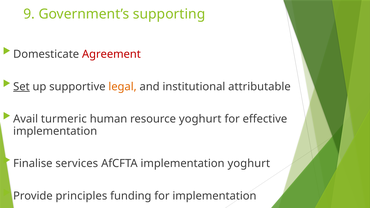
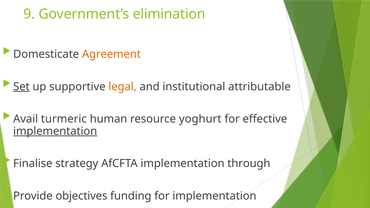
supporting: supporting -> elimination (169, 14)
Agreement colour: red -> orange (111, 54)
implementation underline: none -> present (55, 131)
services: services -> strategy (77, 164)
implementation yoghurt: yoghurt -> through (249, 164)
principles: principles -> objectives (81, 196)
